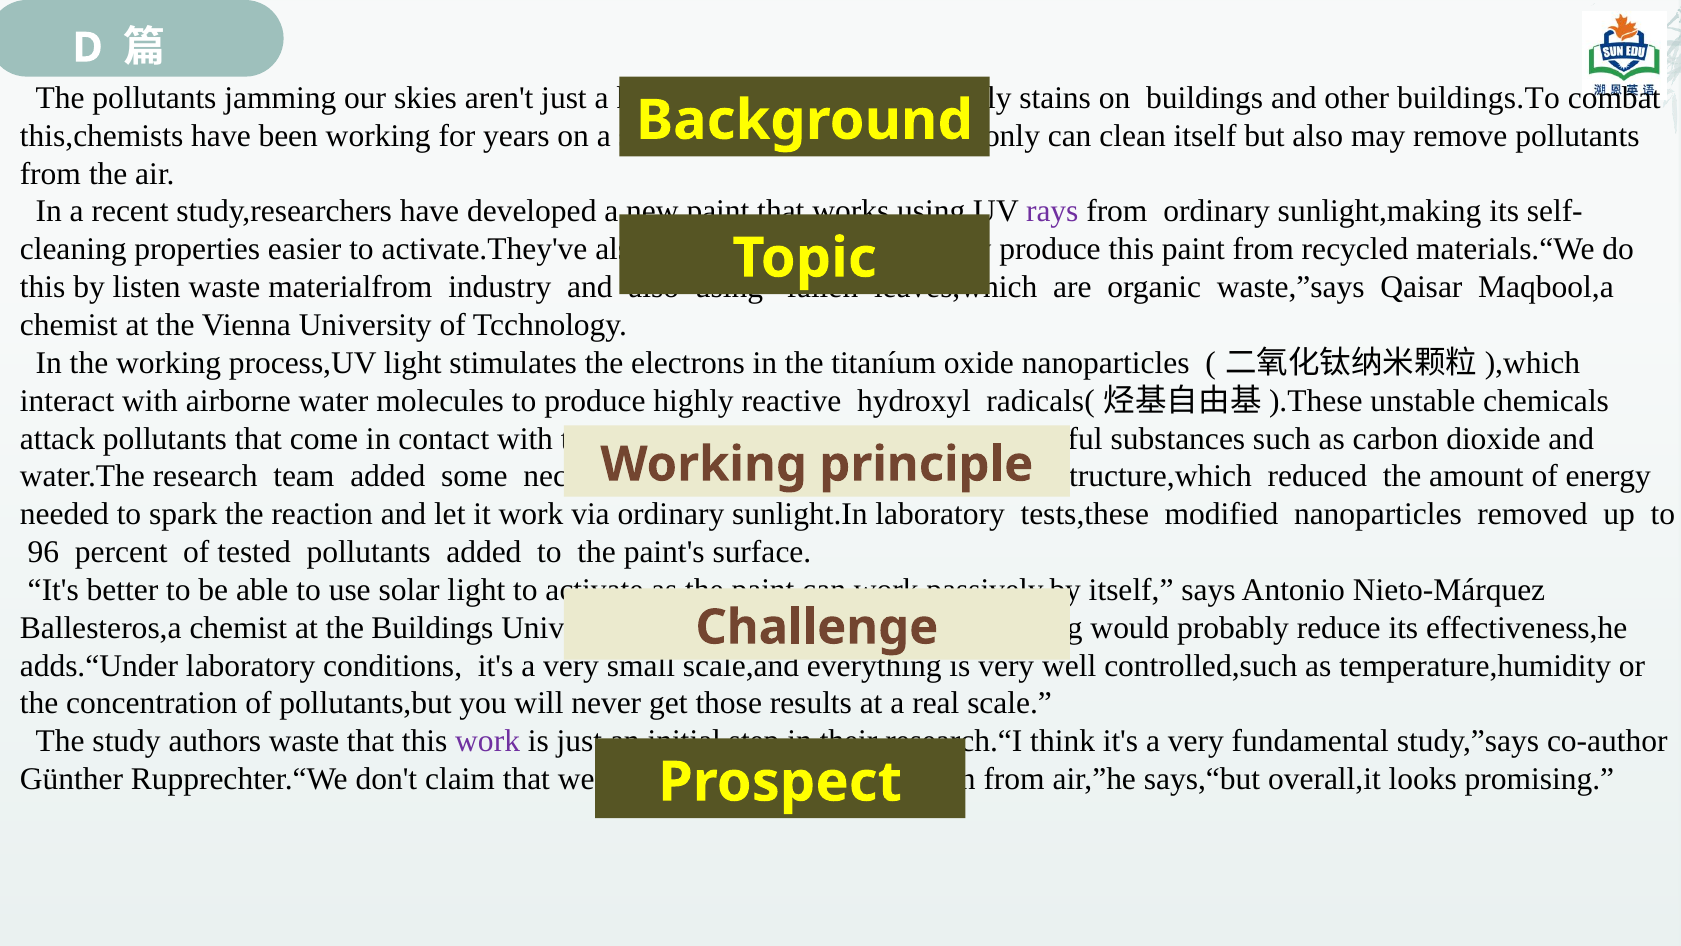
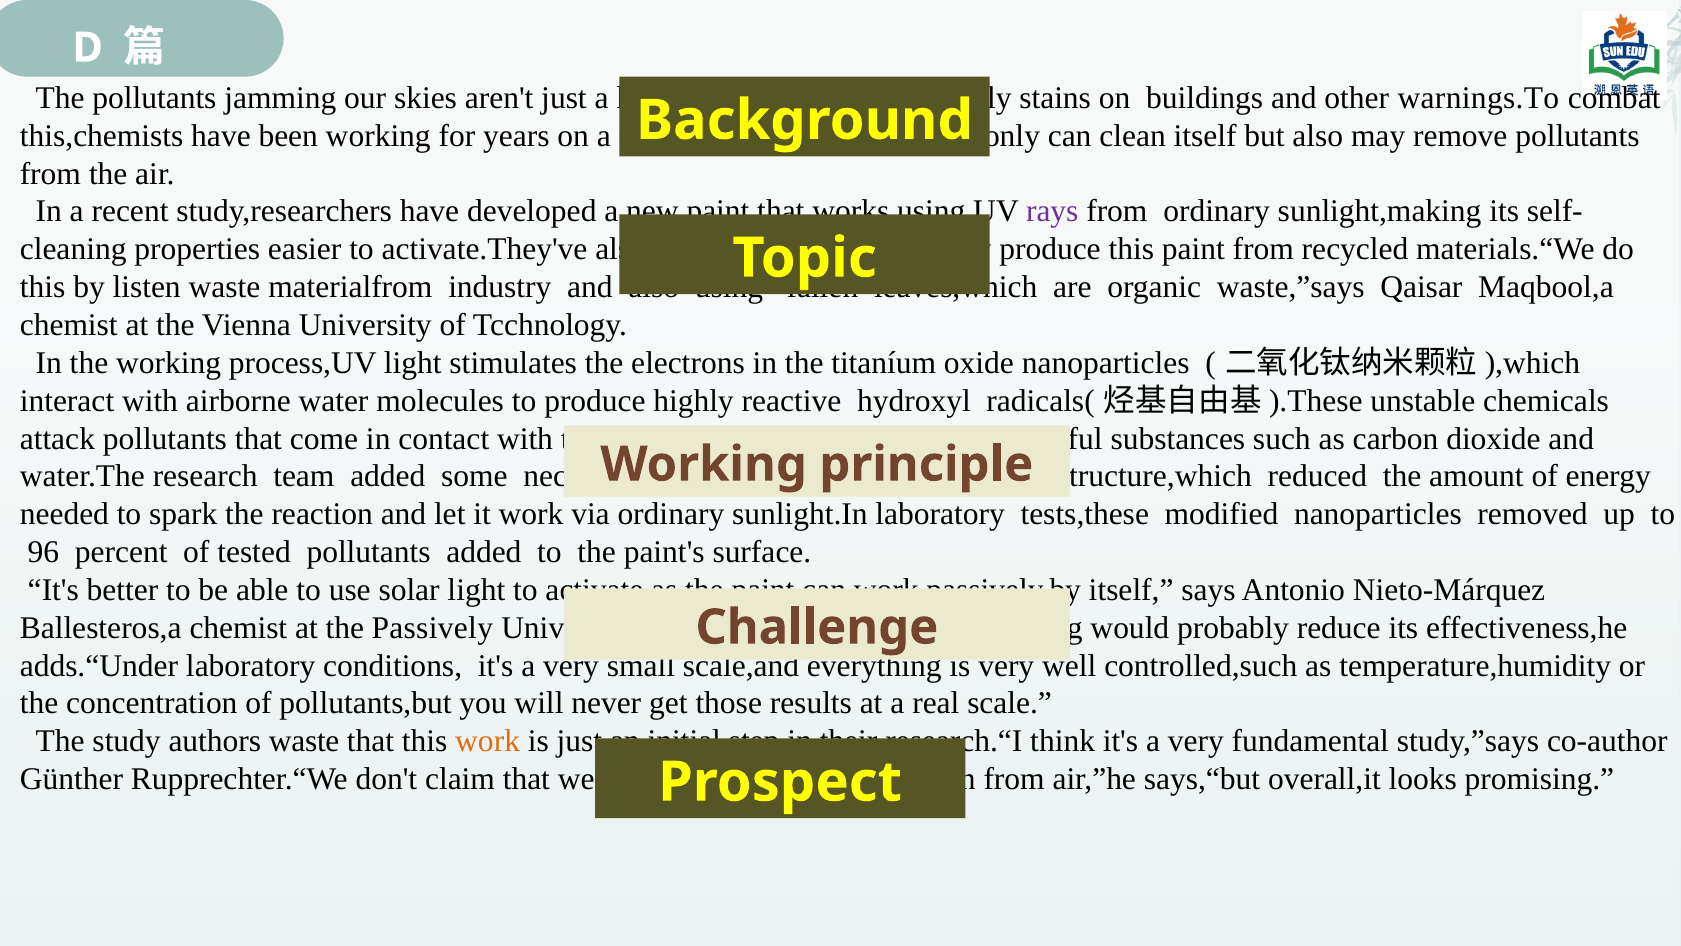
buildings.To: buildings.To -> warnings.To (1478, 98)
the Buildings: Buildings -> Passively (432, 628)
work colour: purple -> orange (488, 741)
